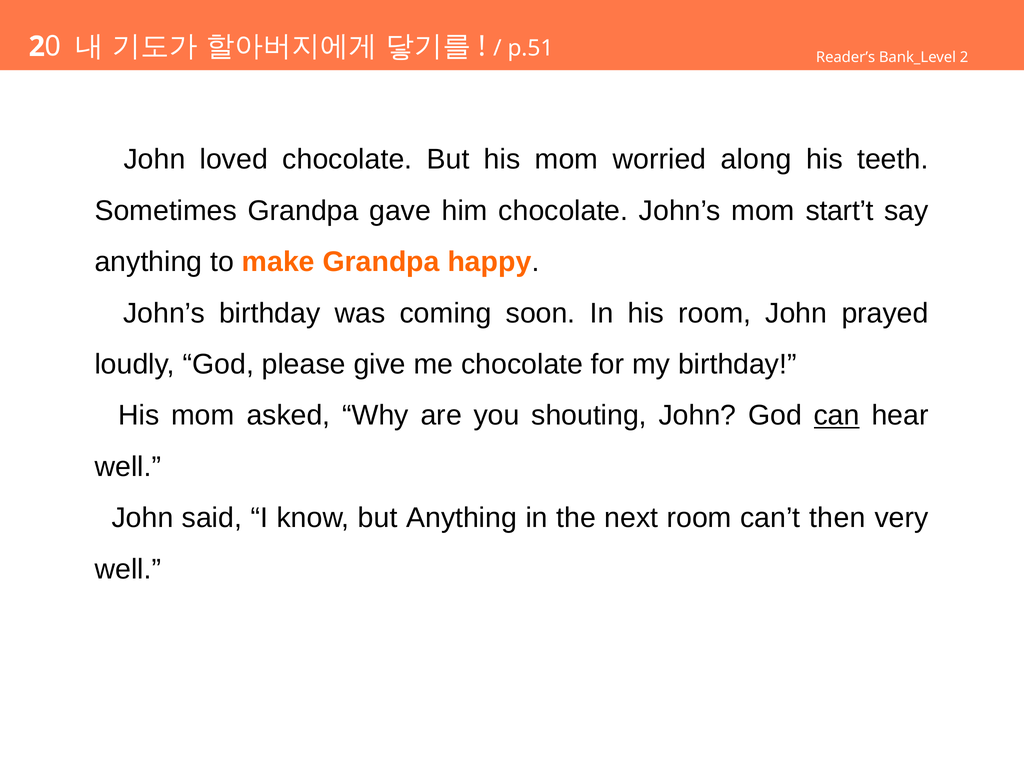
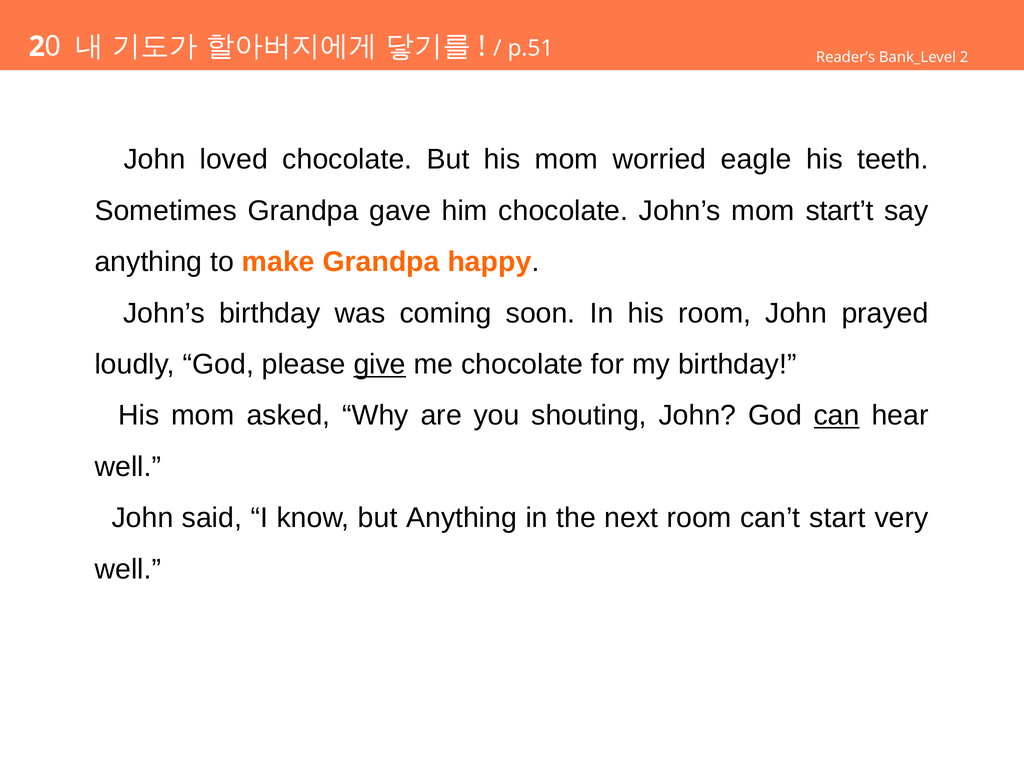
along: along -> eagle (756, 160)
give underline: none -> present (380, 364)
then: then -> start (837, 518)
